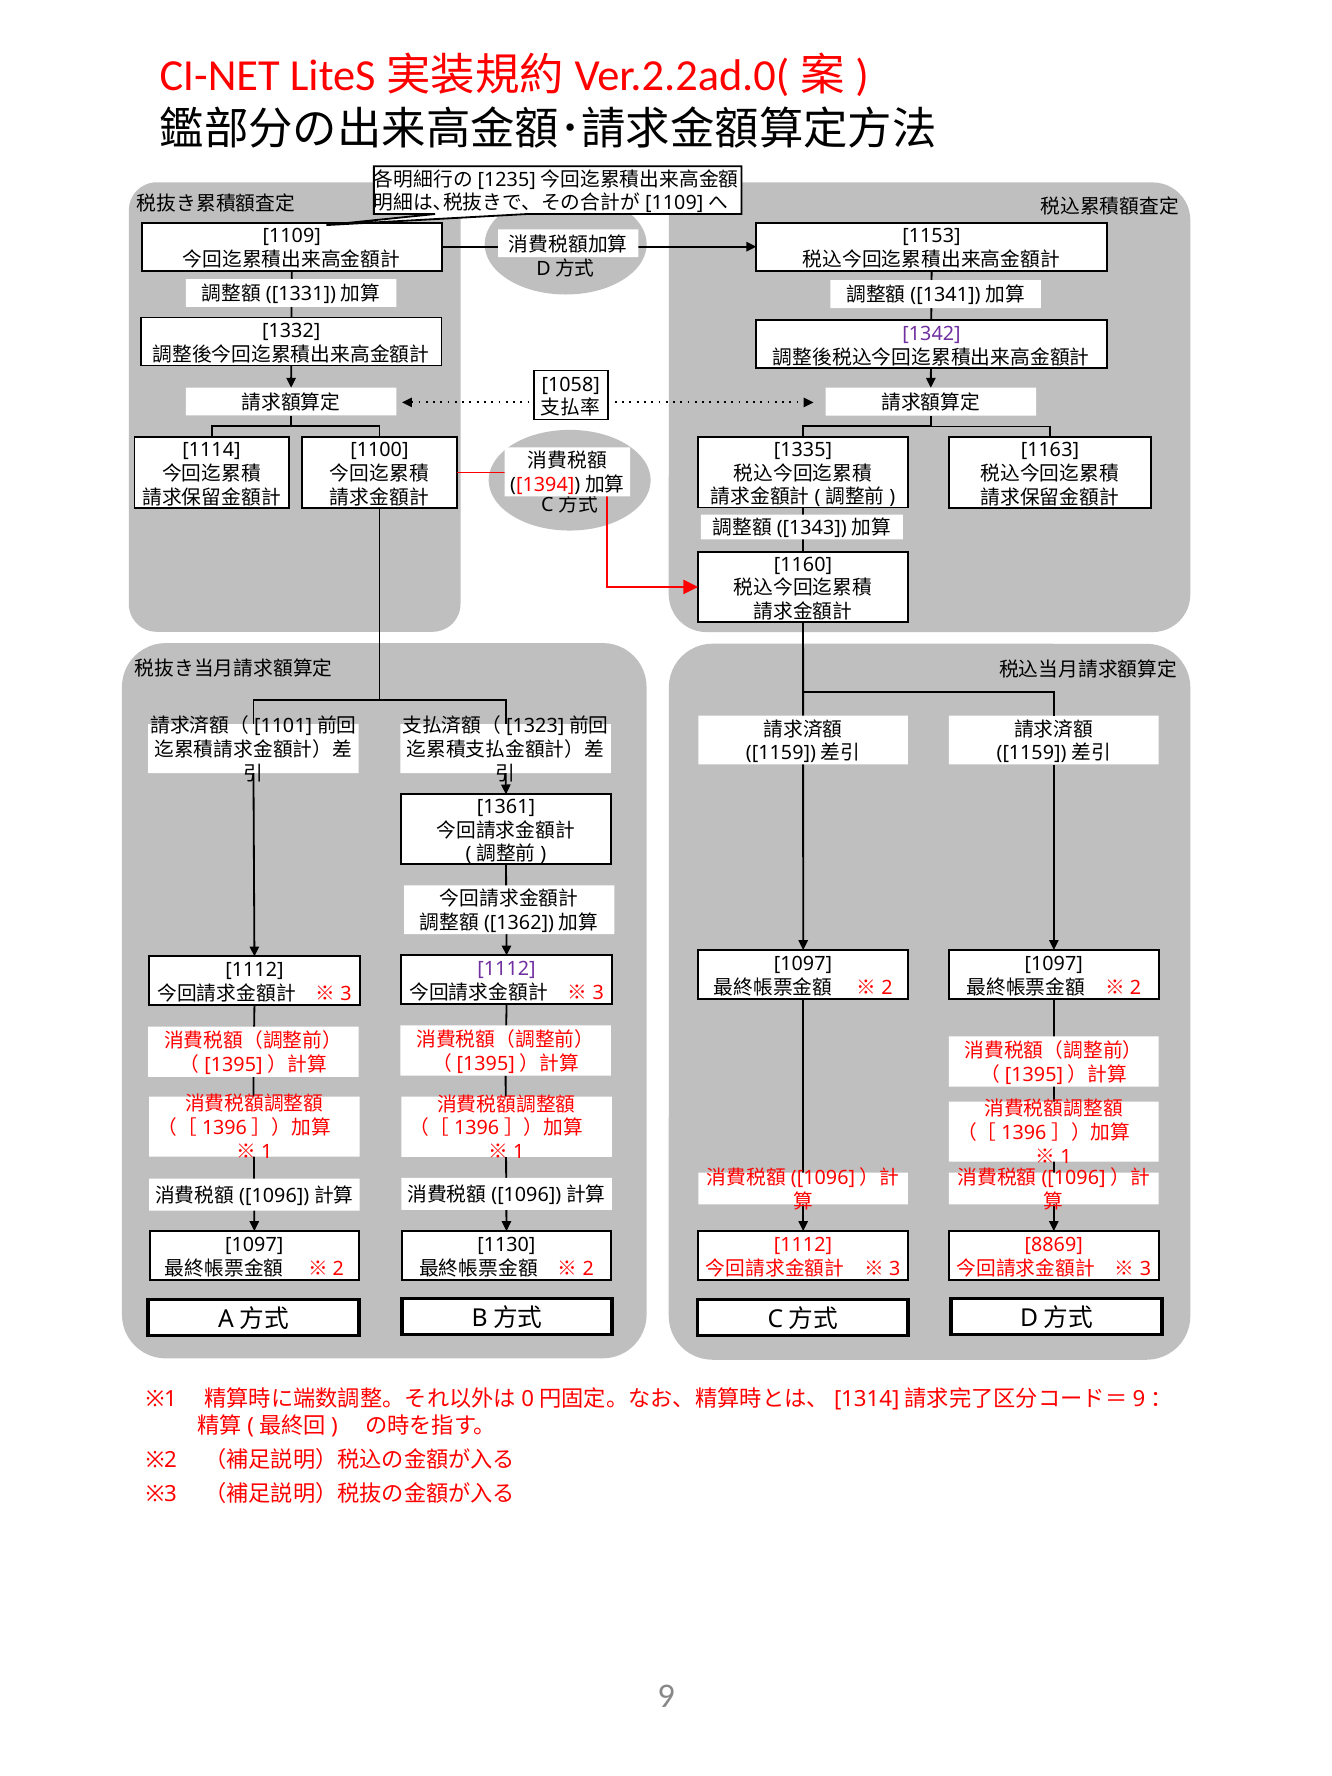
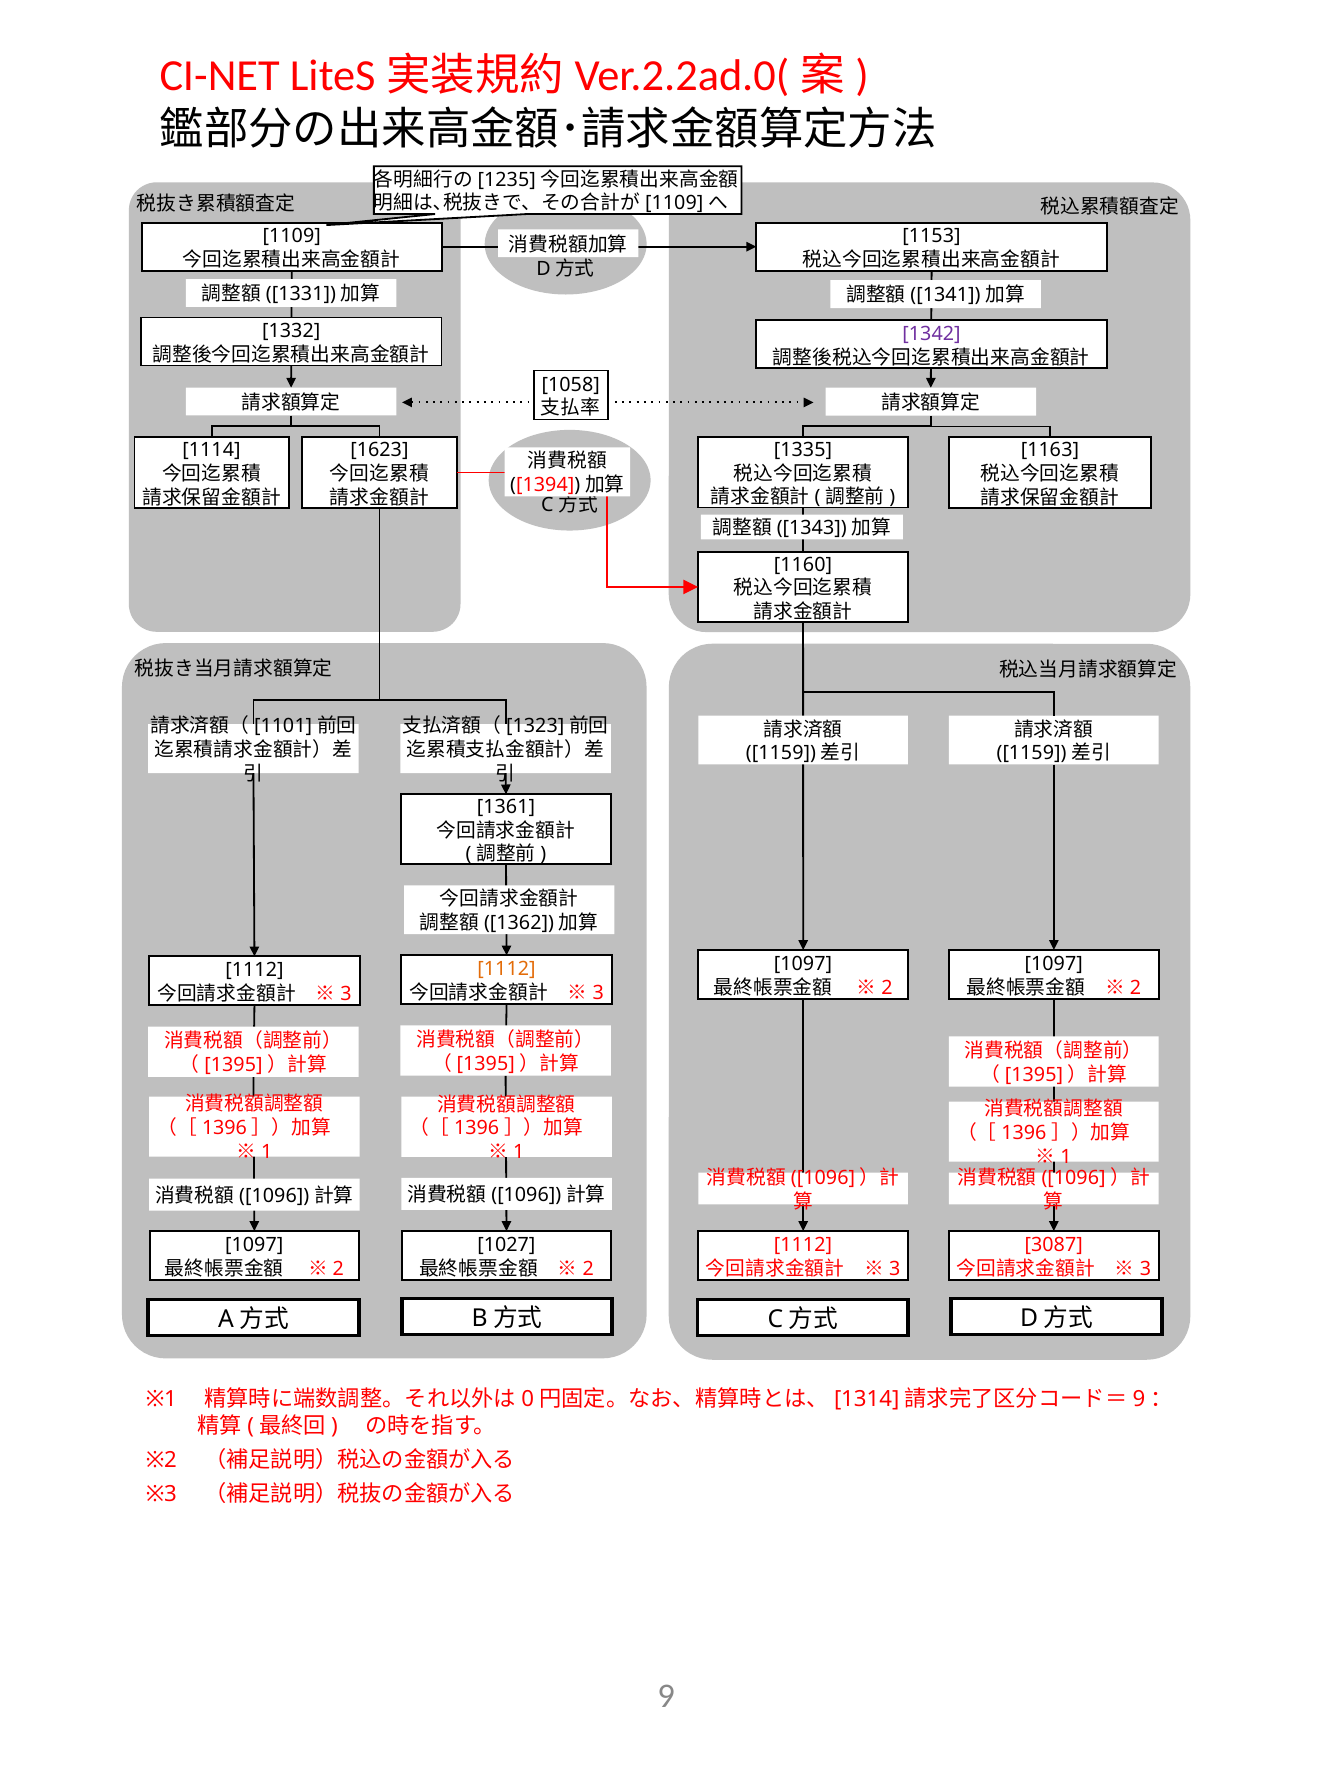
1100: 1100 -> 1623 (379, 450)
1112 colour: purple -> orange (507, 969)
1130: 1130 -> 1027 (506, 1245)
8869: 8869 -> 3087 (1054, 1245)
